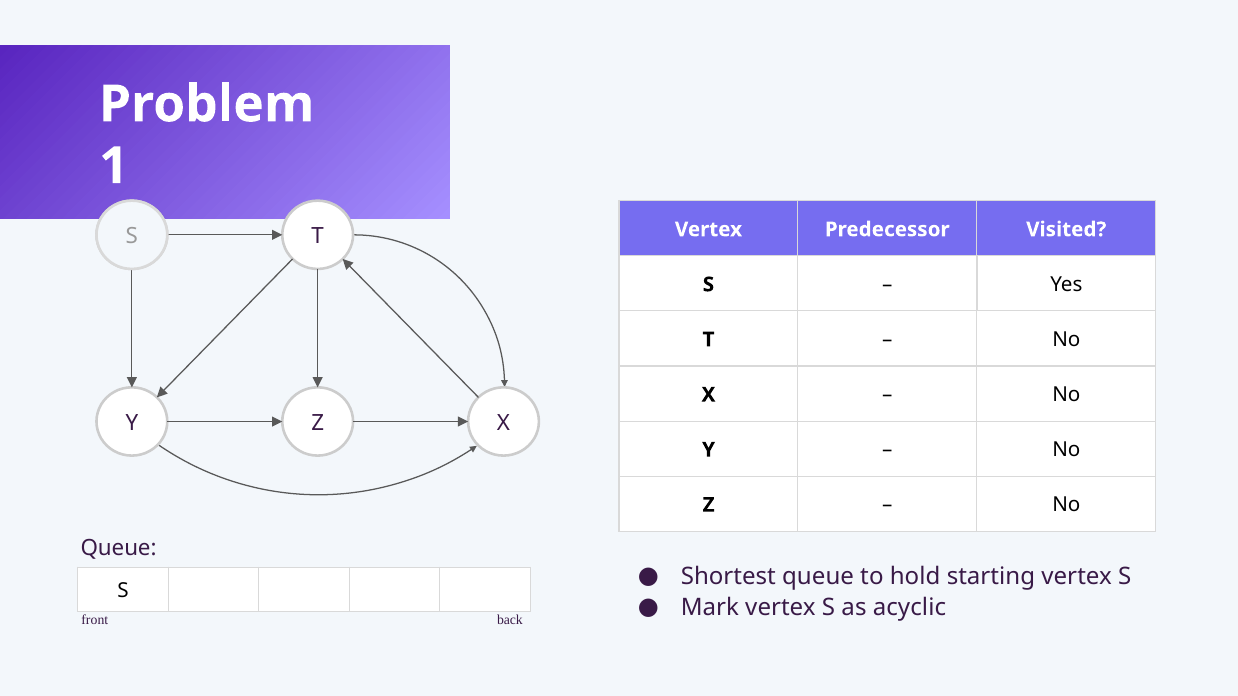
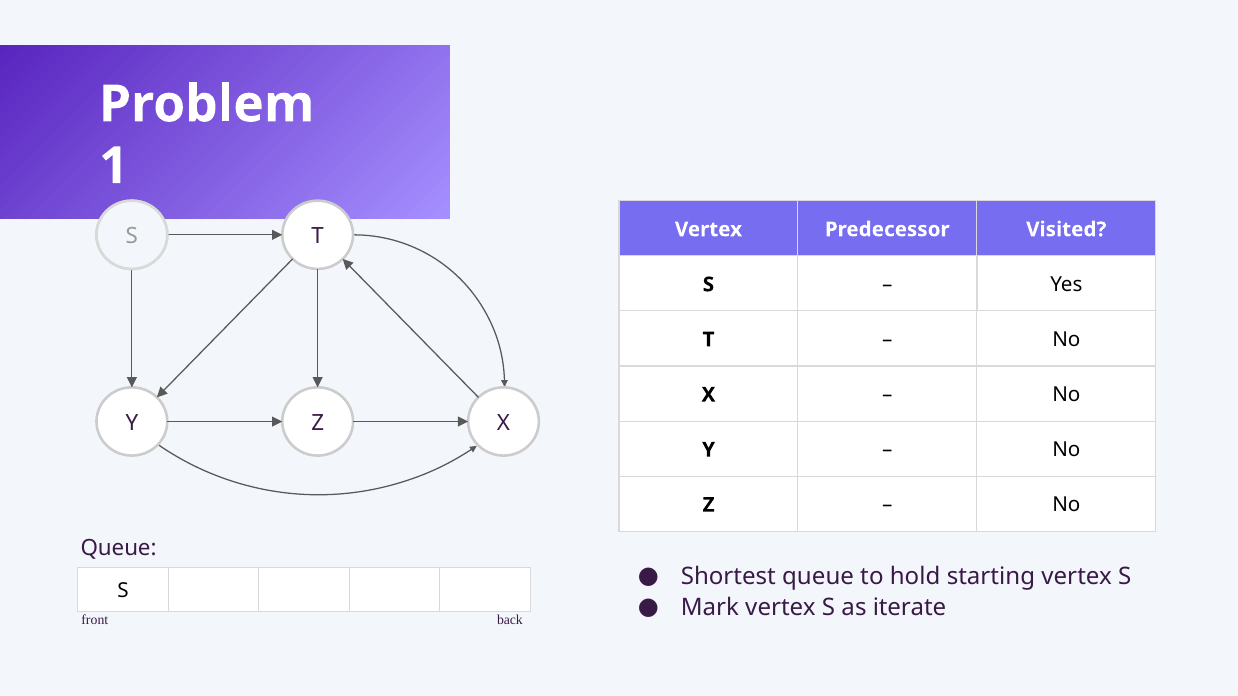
acyclic: acyclic -> iterate (910, 608)
